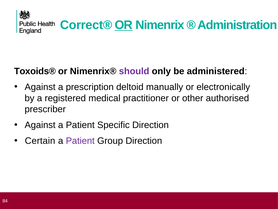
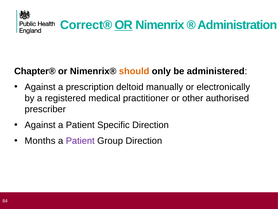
Toxoids®: Toxoids® -> Chapter® (35, 71)
should colour: purple -> orange (134, 71)
Certain: Certain -> Months (40, 141)
